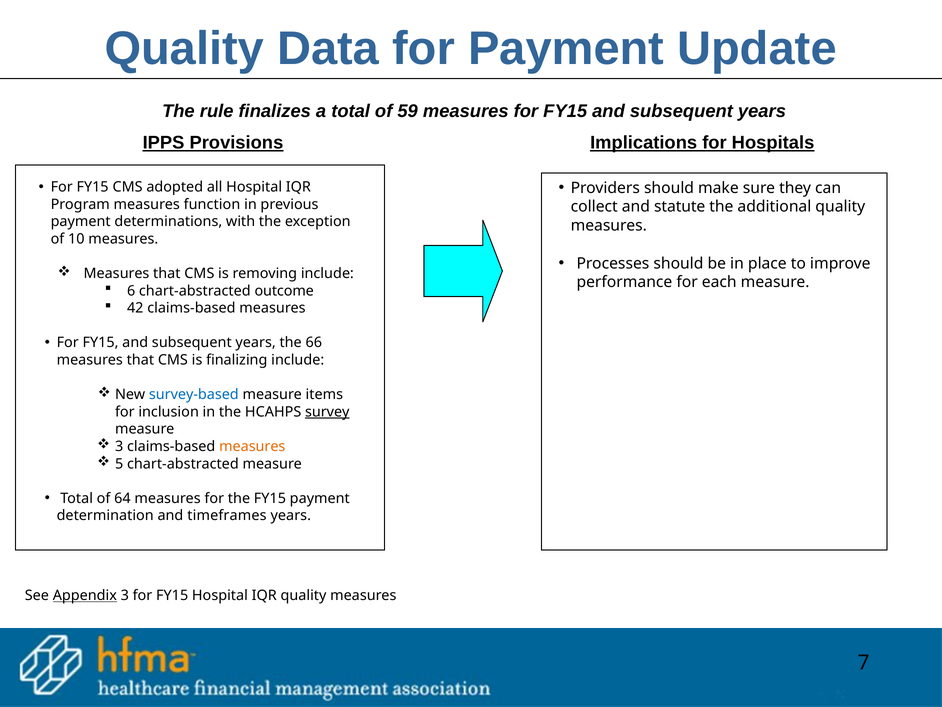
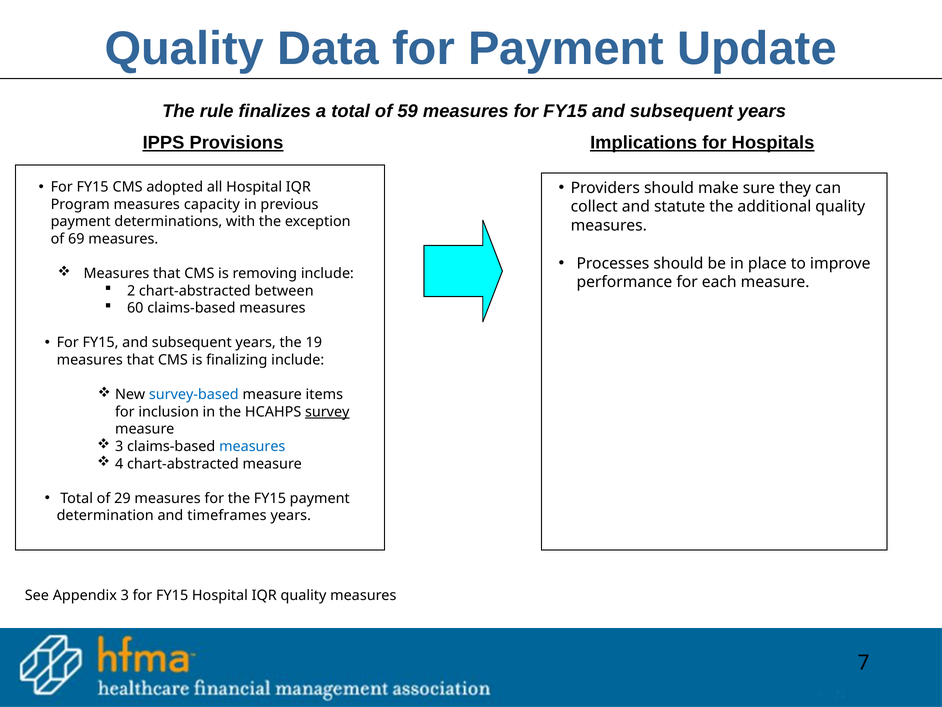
function: function -> capacity (212, 204)
10: 10 -> 69 (76, 239)
6: 6 -> 2 (131, 291)
outcome: outcome -> between (284, 291)
42: 42 -> 60 (135, 308)
66: 66 -> 19 (314, 342)
measures colour: orange -> blue (252, 446)
5: 5 -> 4 (119, 463)
64: 64 -> 29 (122, 498)
Appendix underline: present -> none (85, 595)
